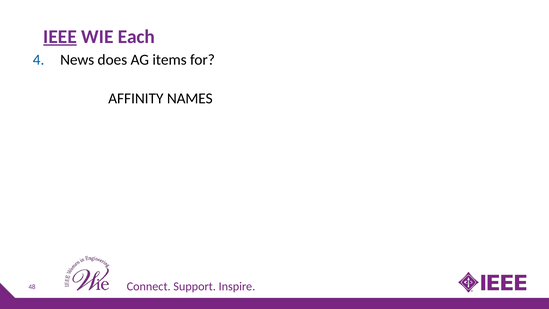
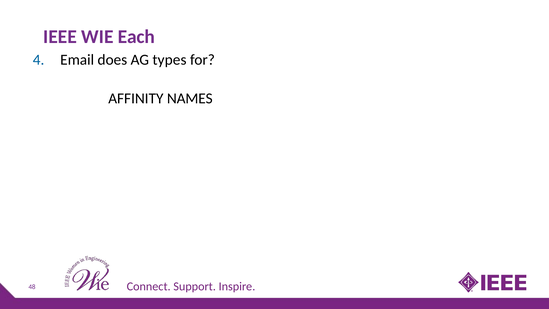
IEEE underline: present -> none (60, 37)
News: News -> Email (77, 60)
items: items -> types (169, 60)
